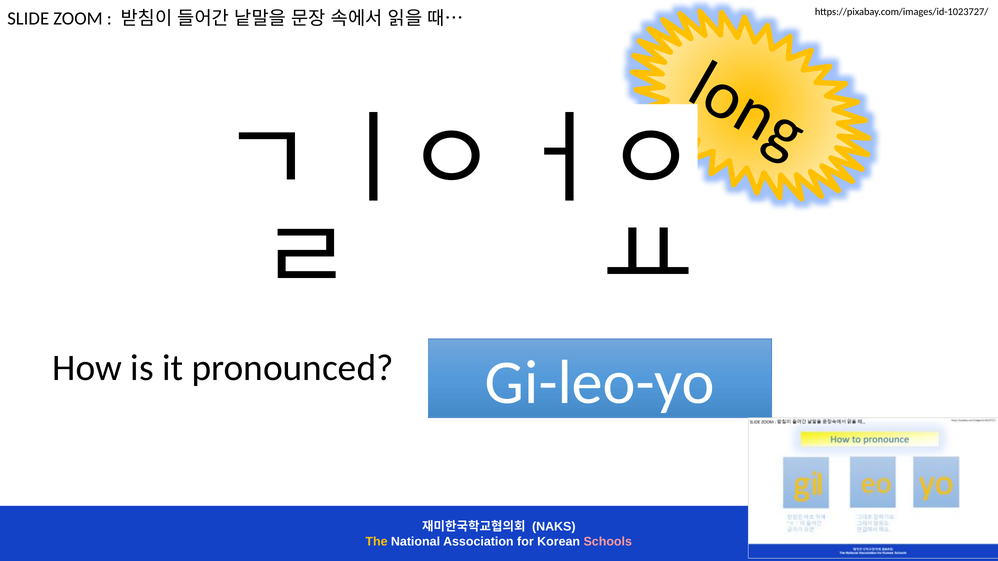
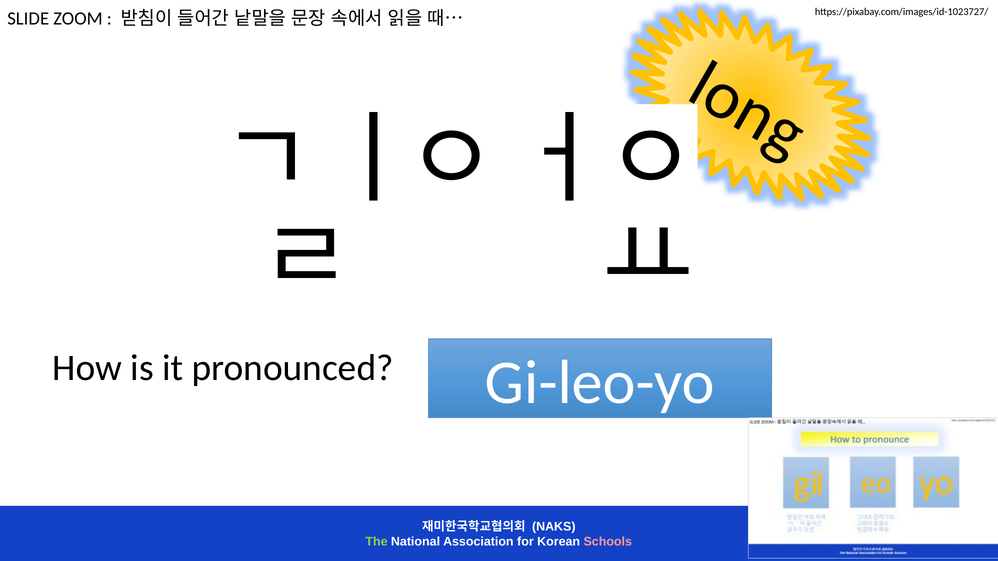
The colour: yellow -> light green (376, 542)
